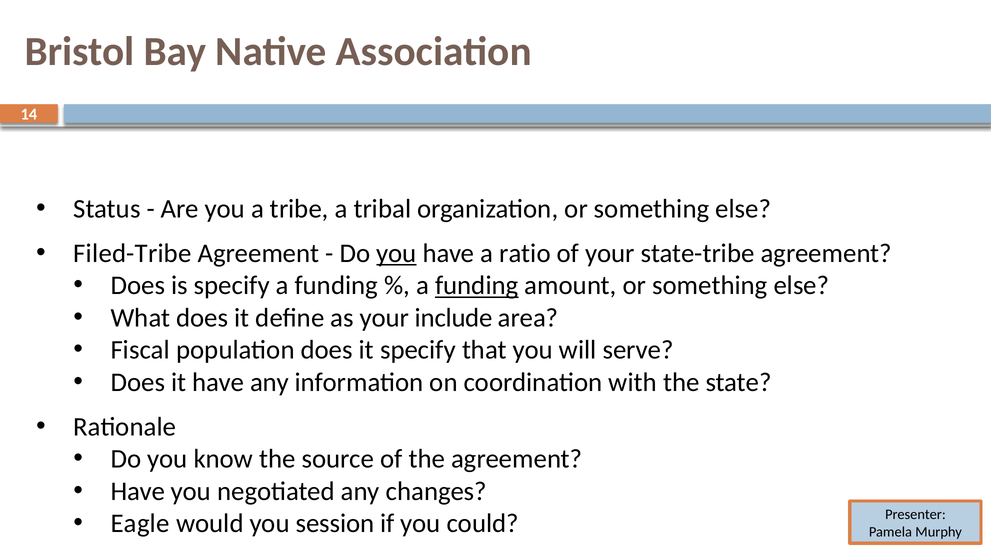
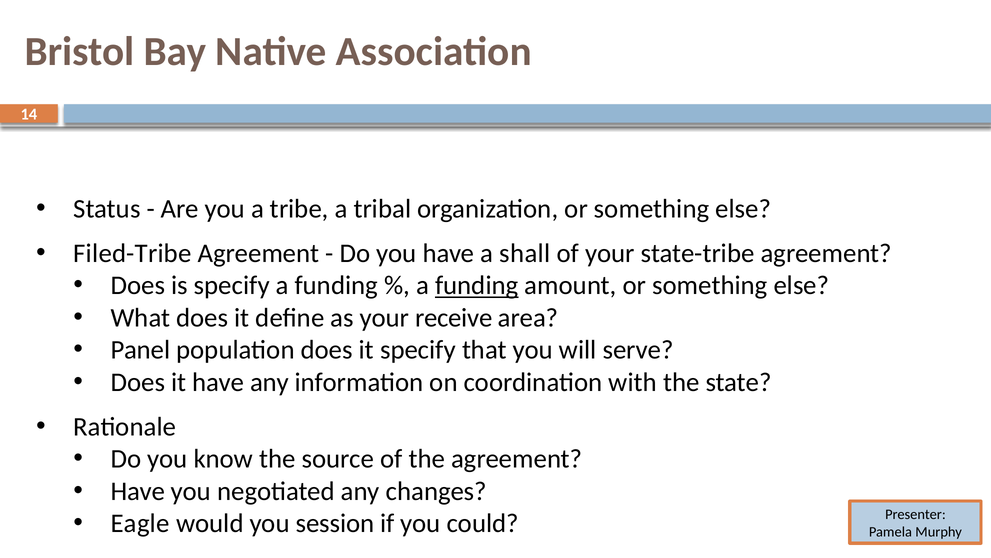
you underline: present -> none (396, 253)
ratio: ratio -> shall (525, 253)
include: include -> receive (454, 317)
Fiscal: Fiscal -> Panel (140, 350)
